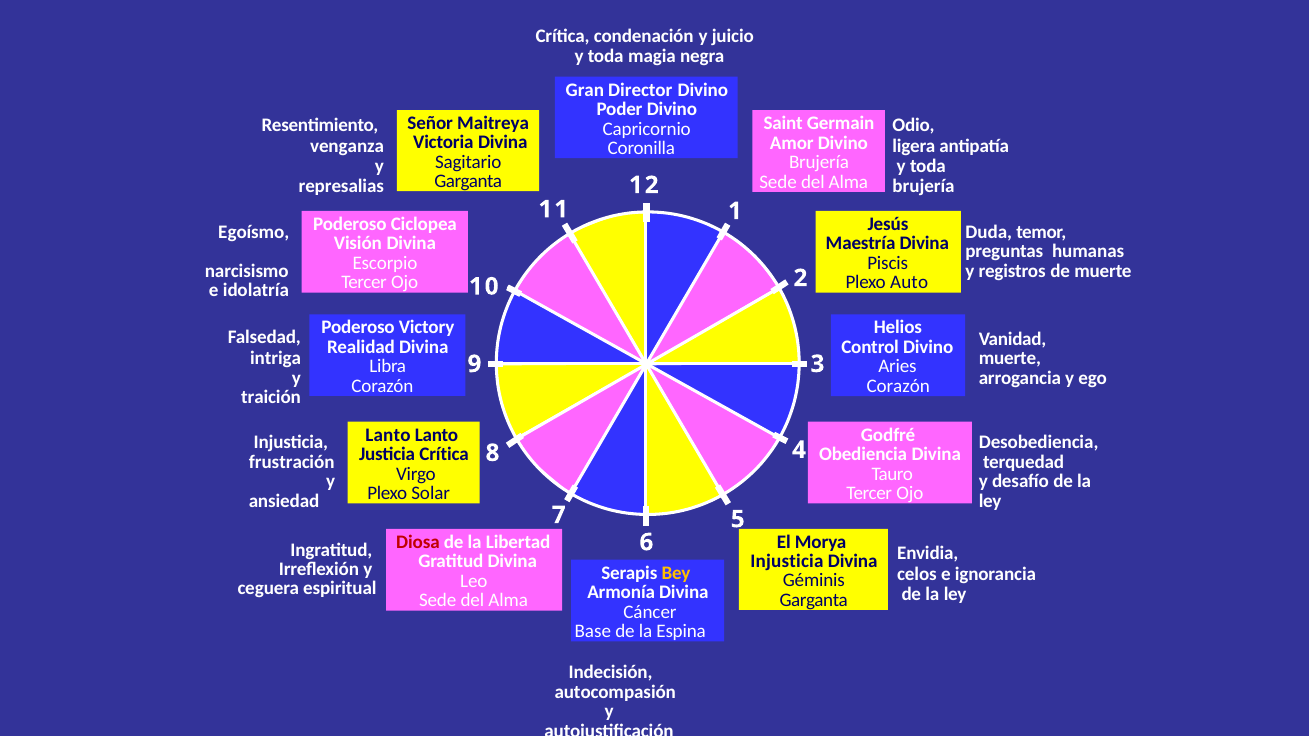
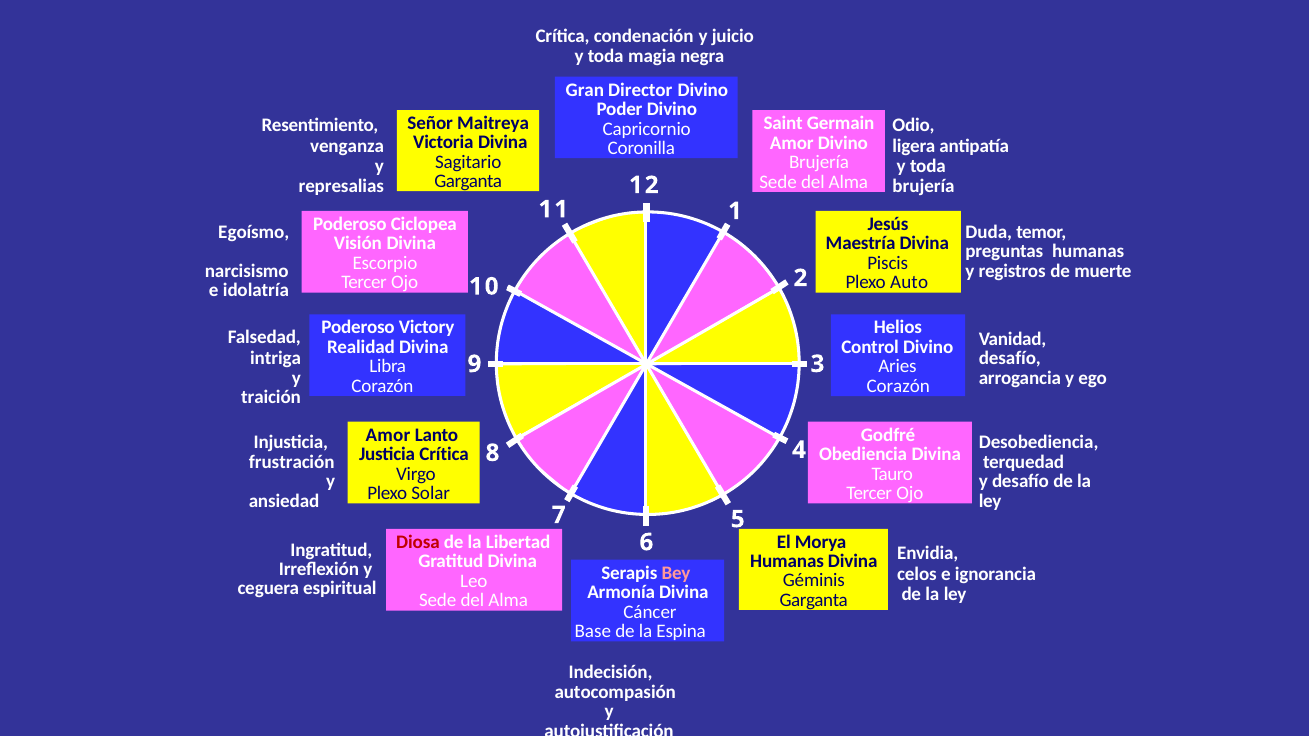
muerte: muerte -> desafío (1010, 358)
Lanto: Lanto -> Amor (388, 435)
Injusticia: Injusticia -> Humanas (787, 562)
Bey colour: yellow -> pink (676, 573)
